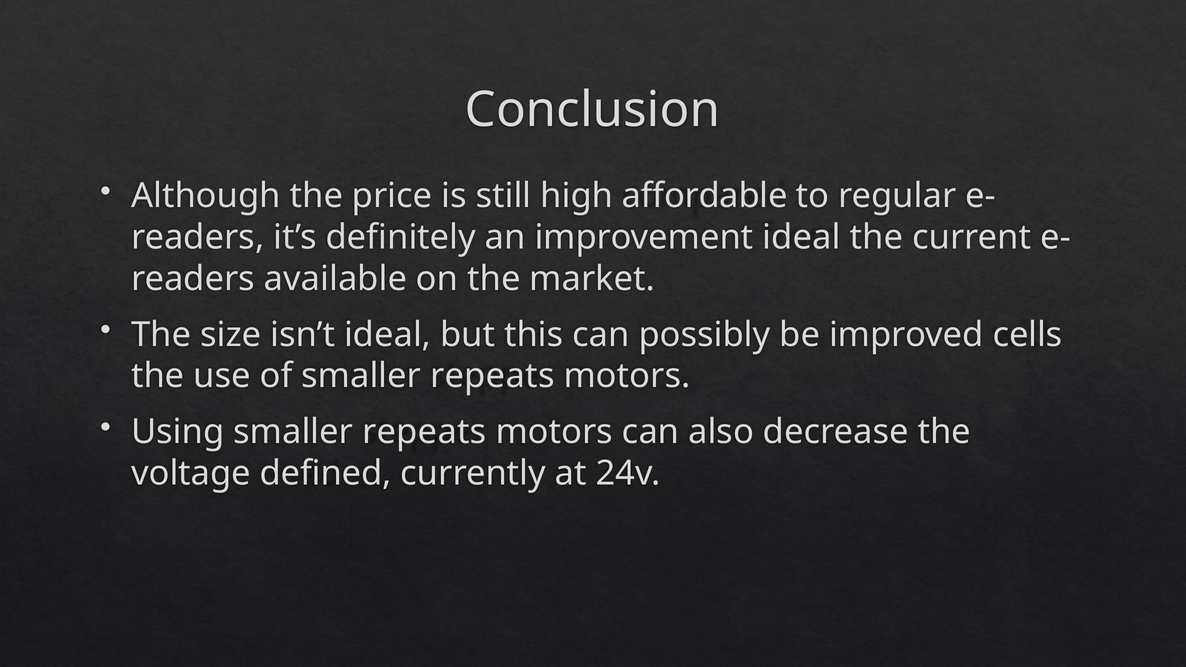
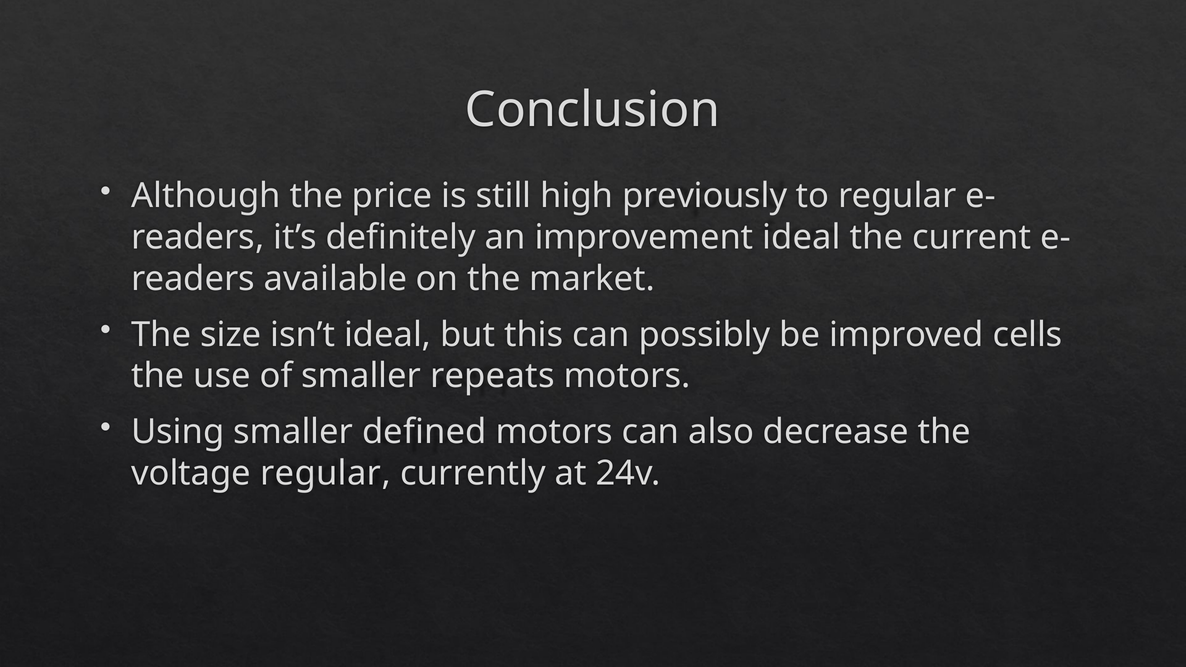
affordable: affordable -> previously (705, 196)
Using smaller repeats: repeats -> defined (424, 432)
voltage defined: defined -> regular (325, 473)
